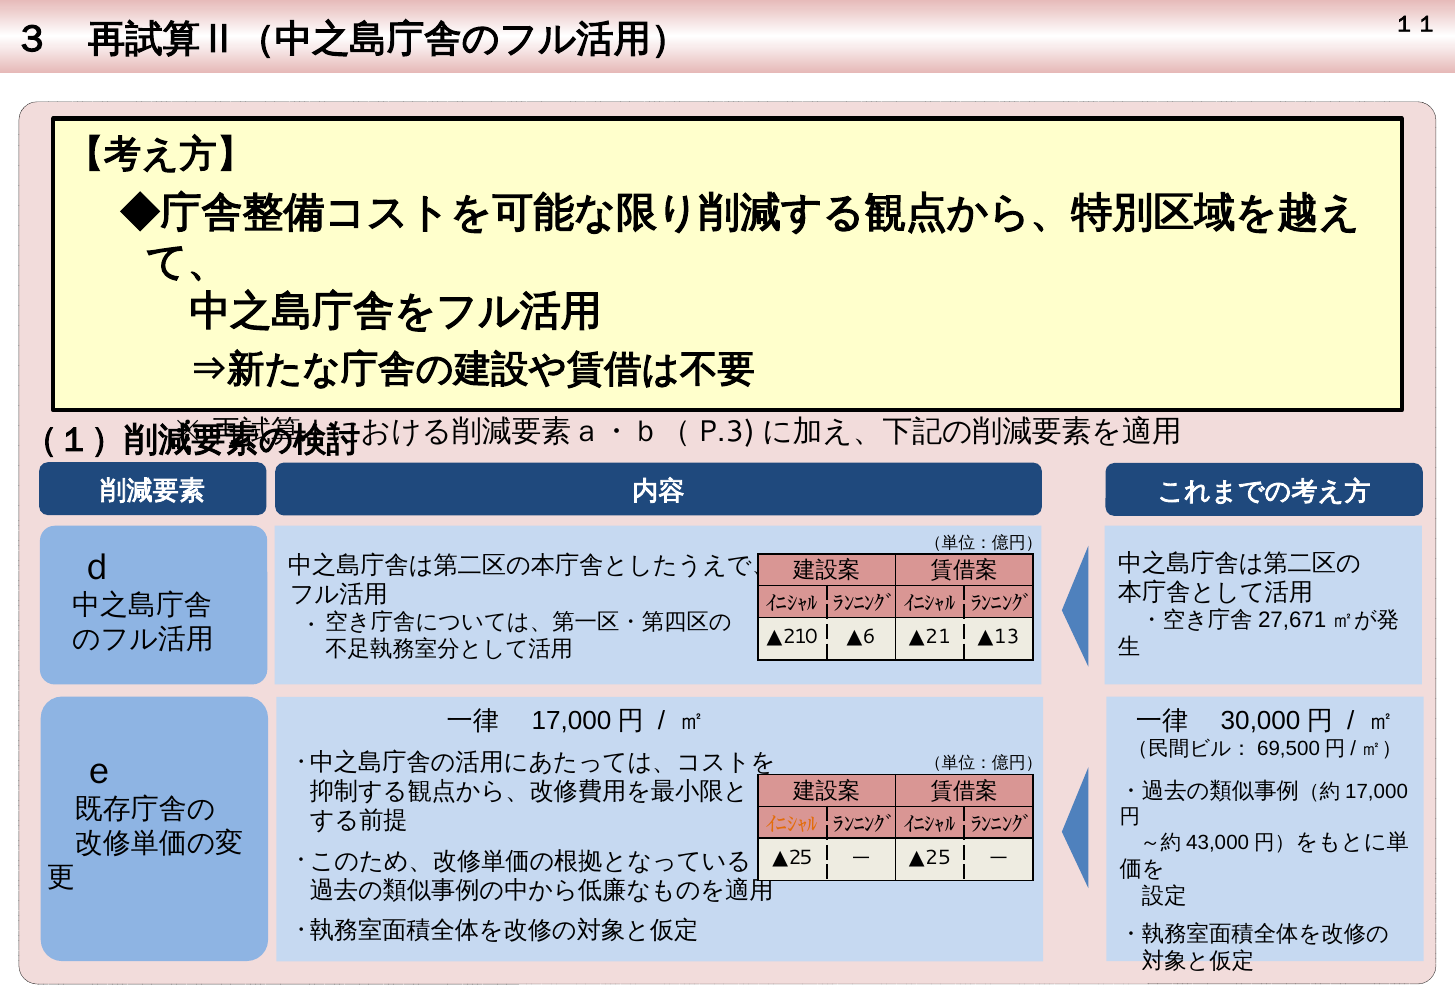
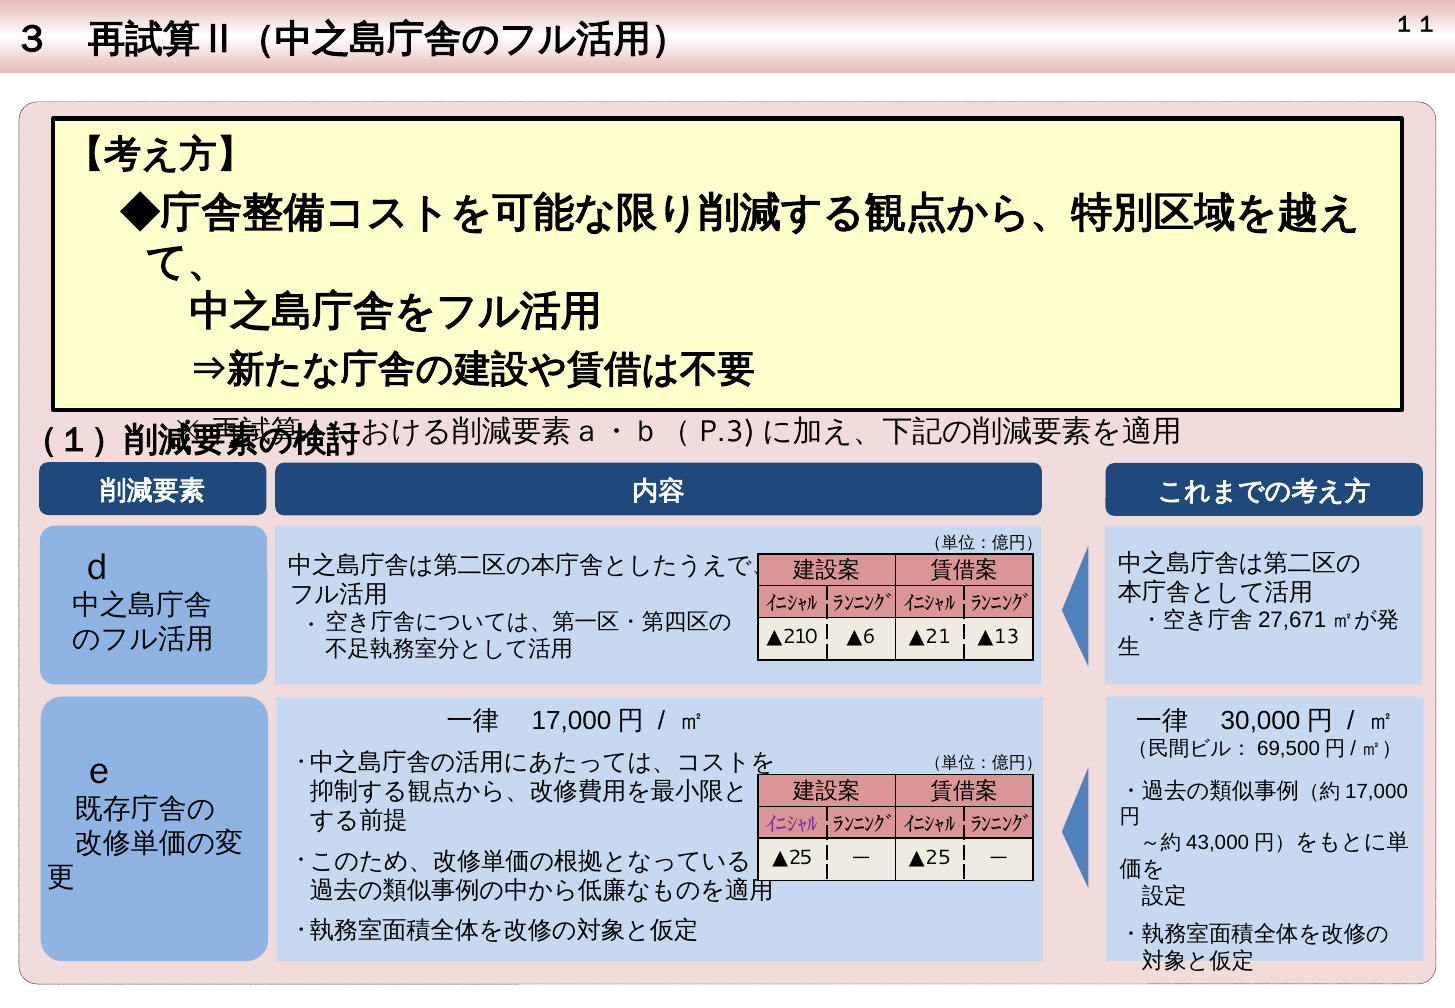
ｲﾆｼｬﾙ colour: orange -> purple (792, 824)
